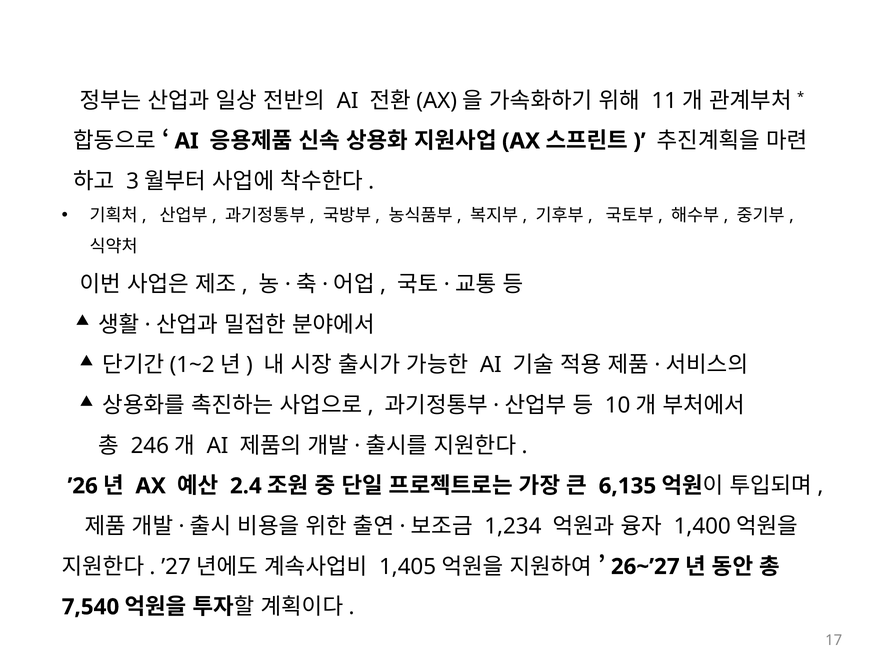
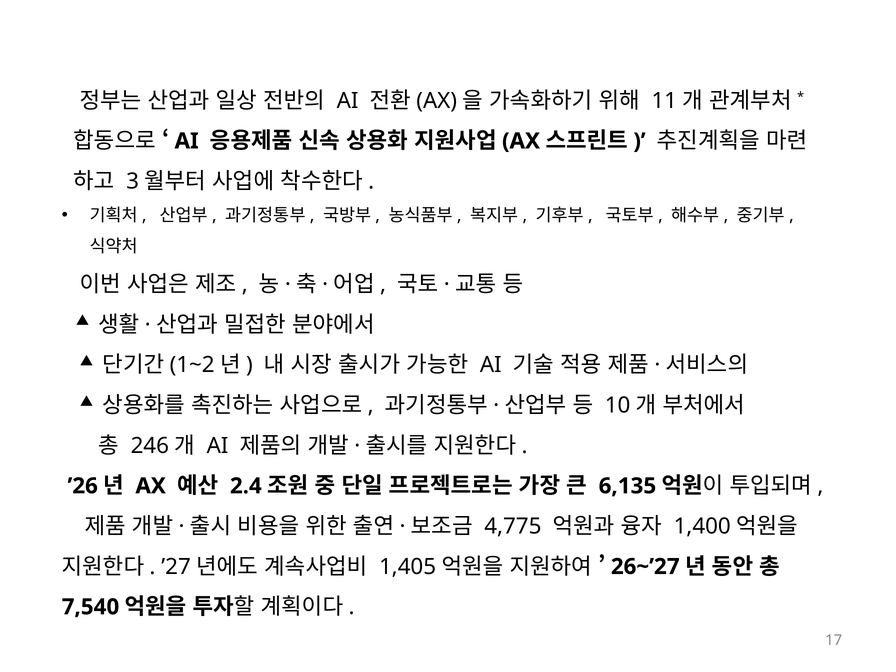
1,234: 1,234 -> 4,775 (513, 526)
